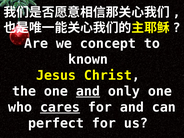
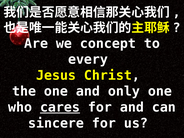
known: known -> every (88, 59)
and underline: present -> none (88, 91)
perfect: perfect -> sincere (56, 123)
